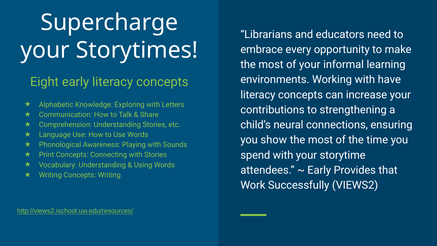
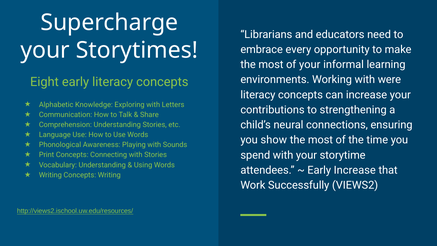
have: have -> were (389, 80)
Early Provides: Provides -> Increase (355, 170)
